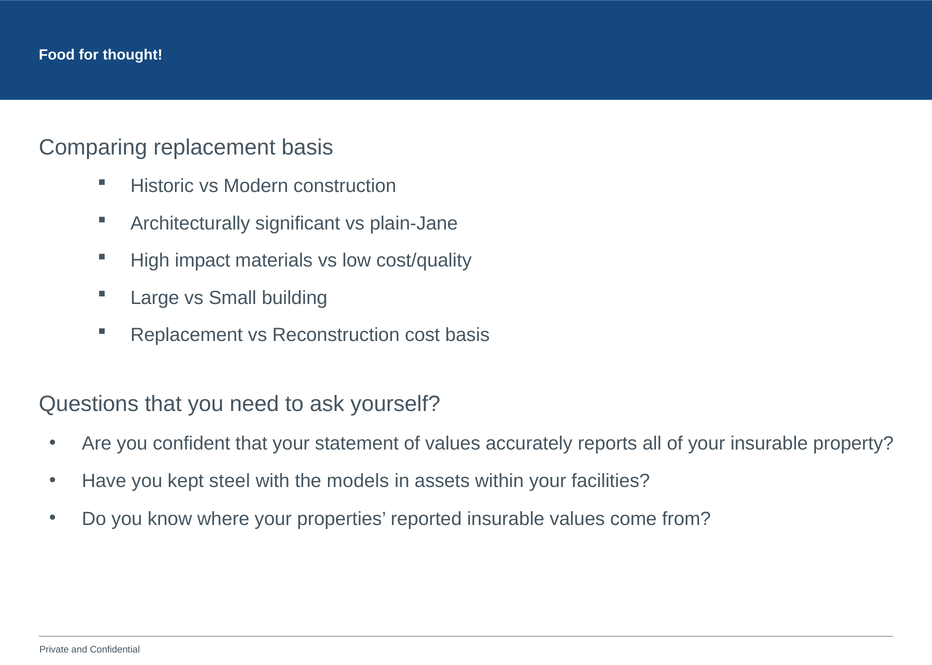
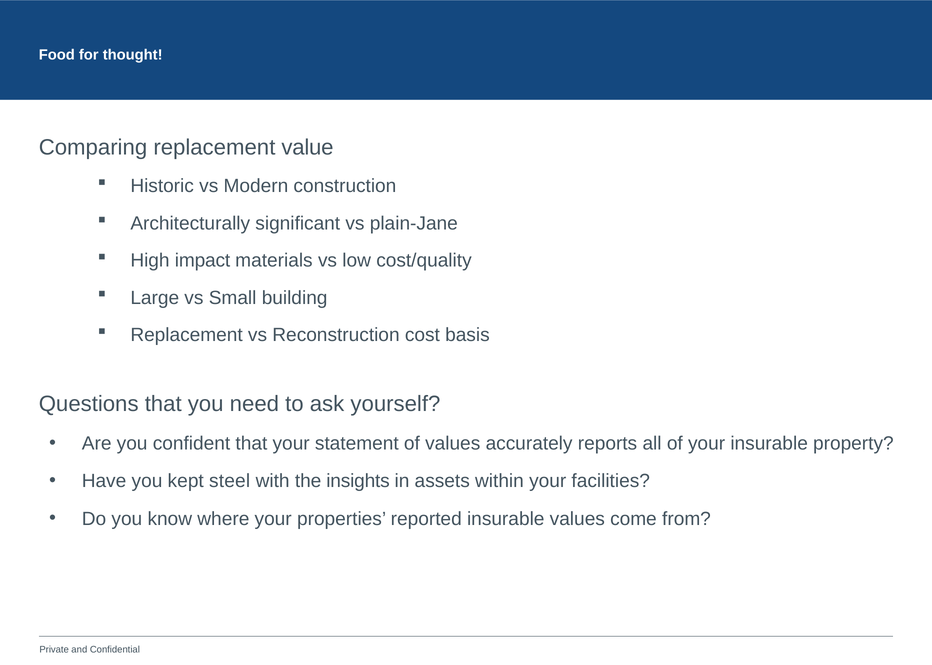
replacement basis: basis -> value (307, 147)
models: models -> insights (358, 482)
